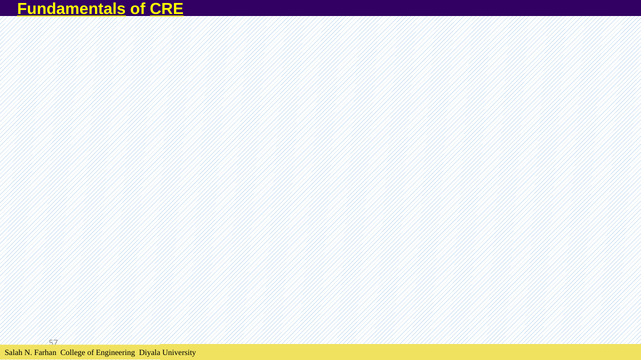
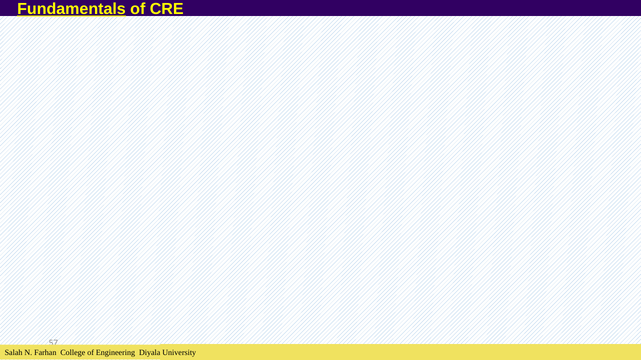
CRE underline: present -> none (167, 9)
